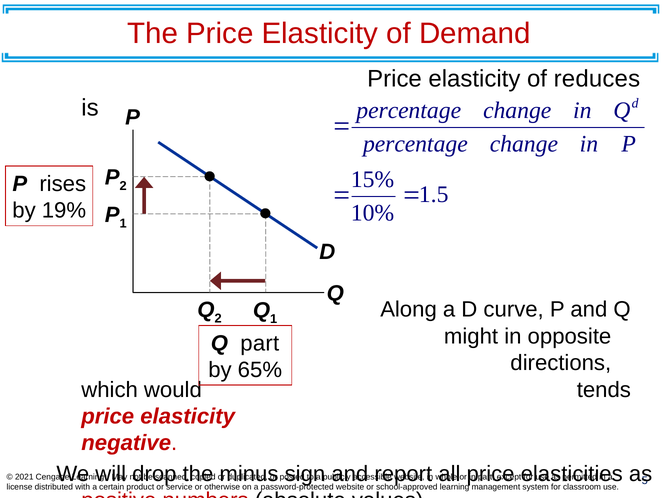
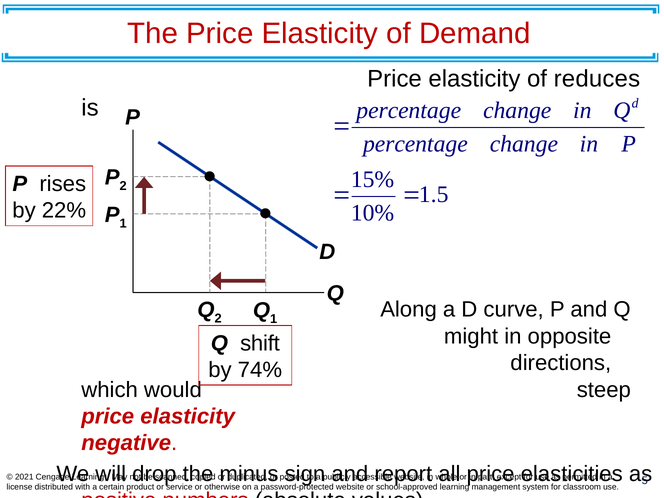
19%: 19% -> 22% (64, 211)
Q part: part -> shift (260, 344)
65%: 65% -> 74% (260, 370)
tends: tends -> steep (604, 390)
